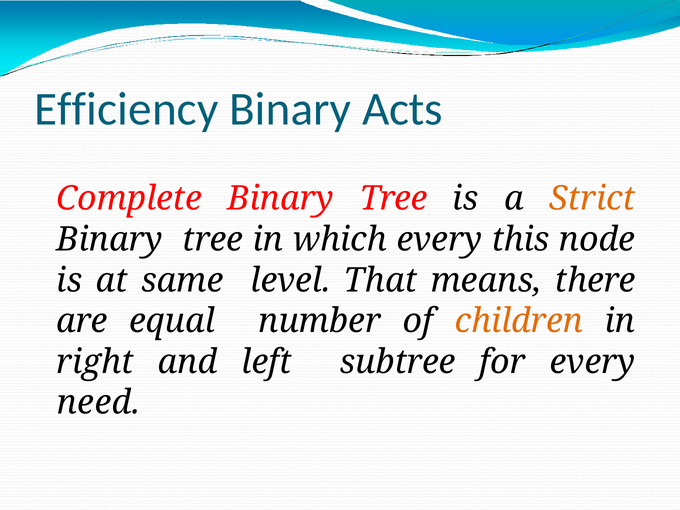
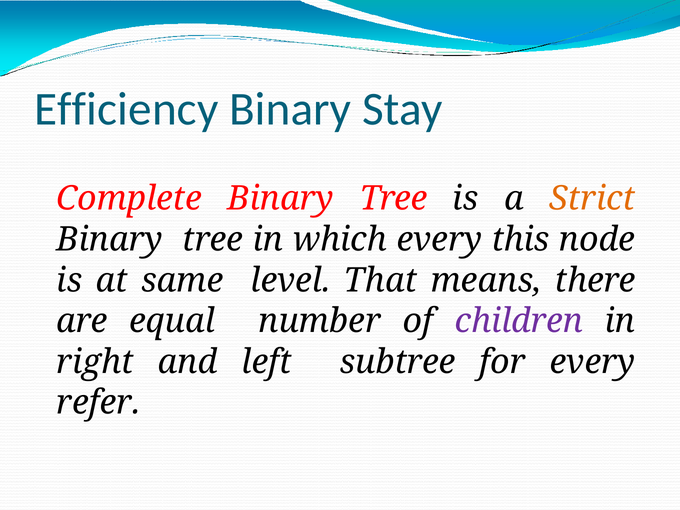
Acts: Acts -> Stay (402, 109)
children colour: orange -> purple (519, 321)
need: need -> refer (99, 403)
